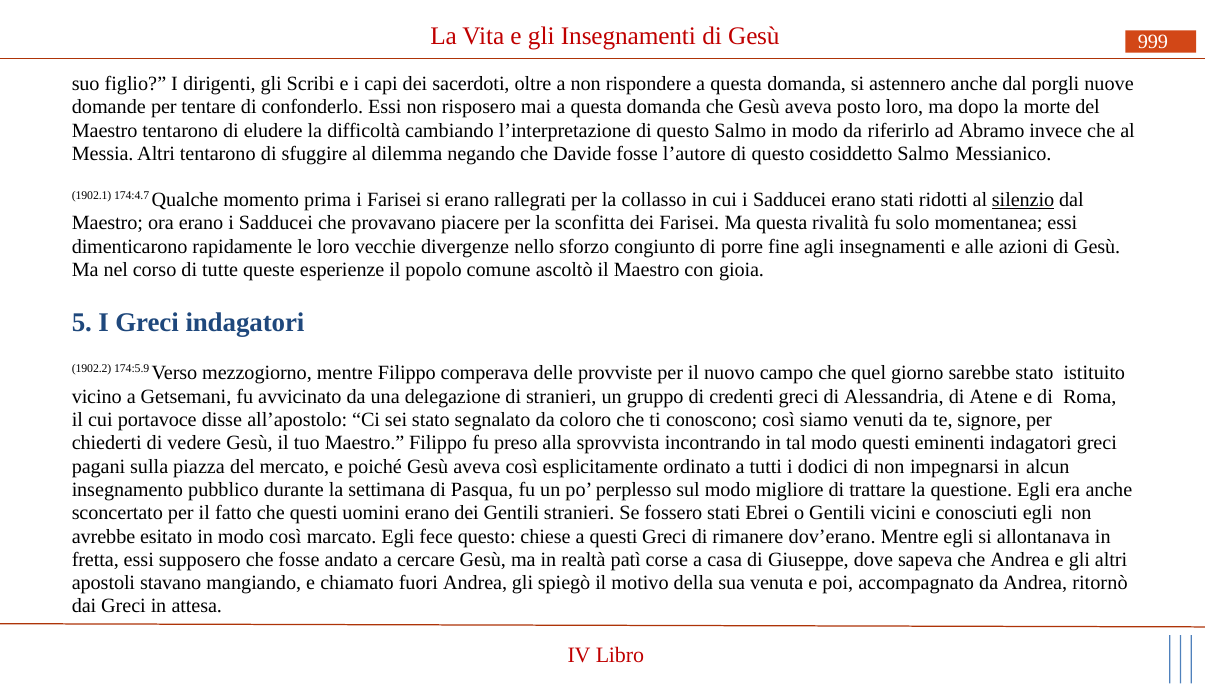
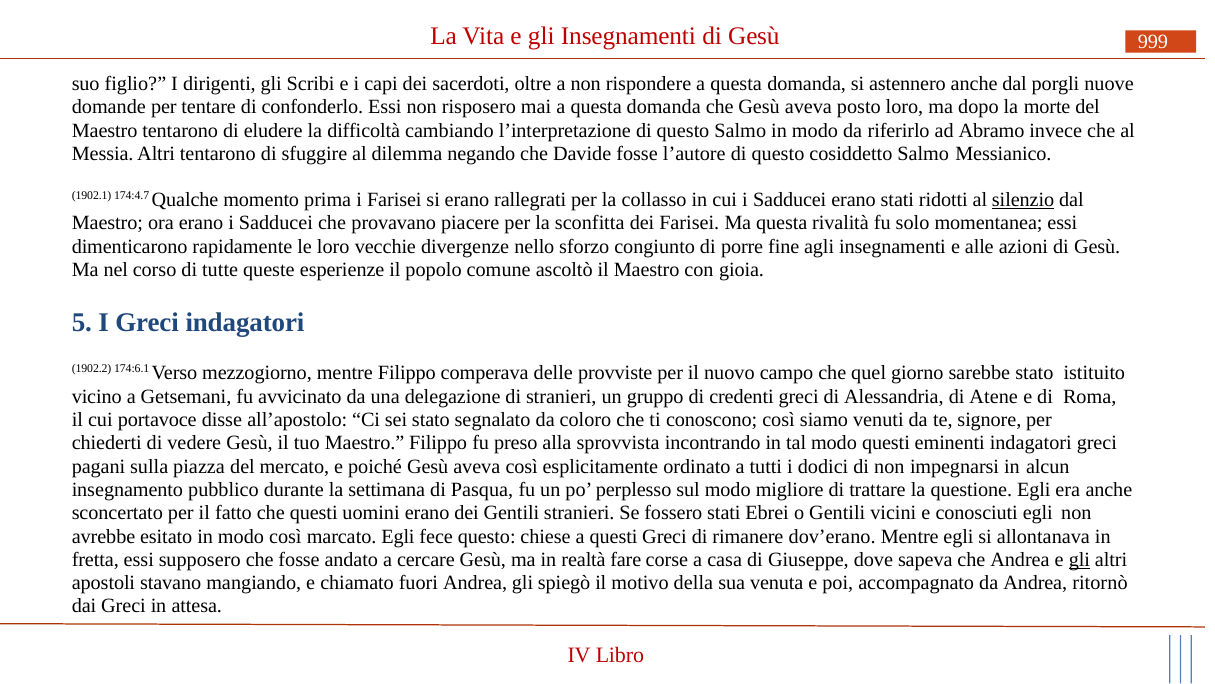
174:5.9: 174:5.9 -> 174:6.1 (132, 368)
patì: patì -> fare (626, 560)
gli underline: none -> present (1079, 560)
